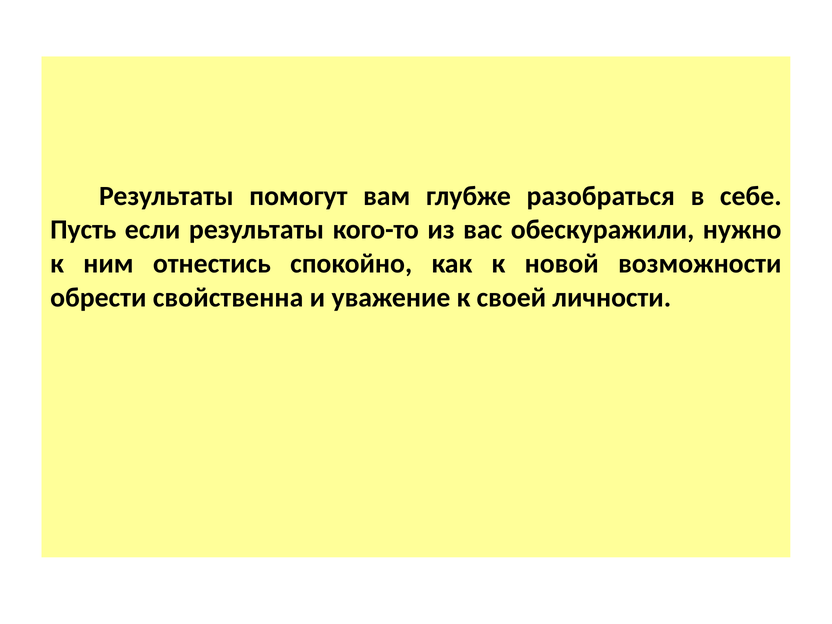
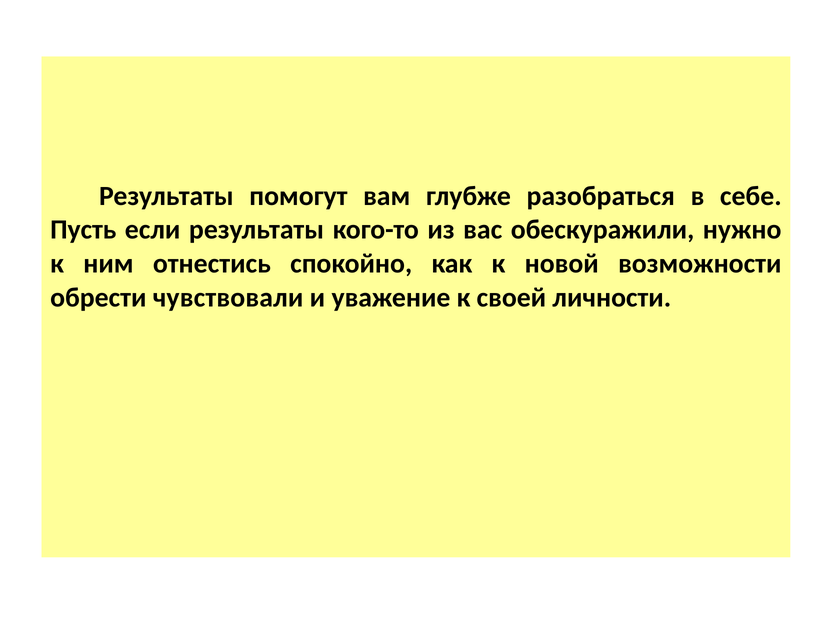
свойственна: свойственна -> чувствовали (228, 297)
